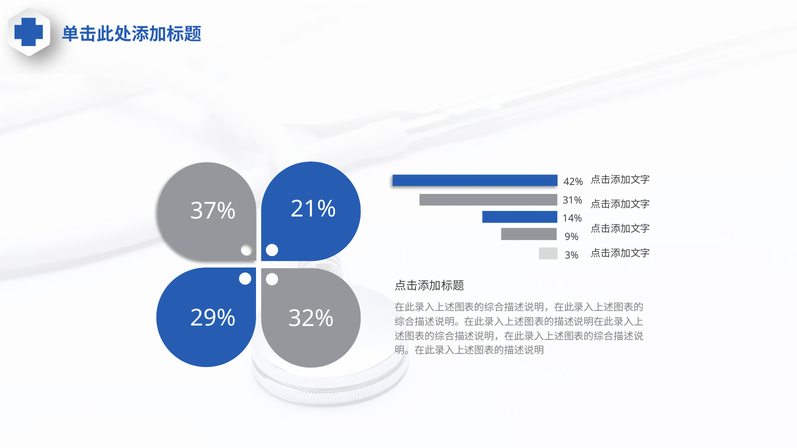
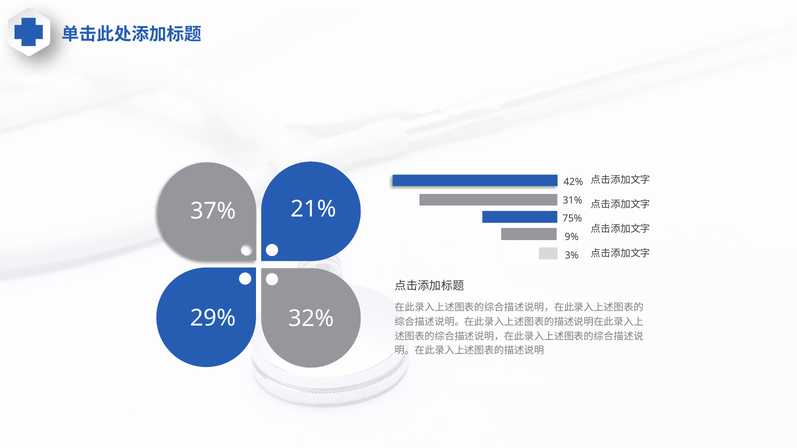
14%: 14% -> 75% (572, 219)
